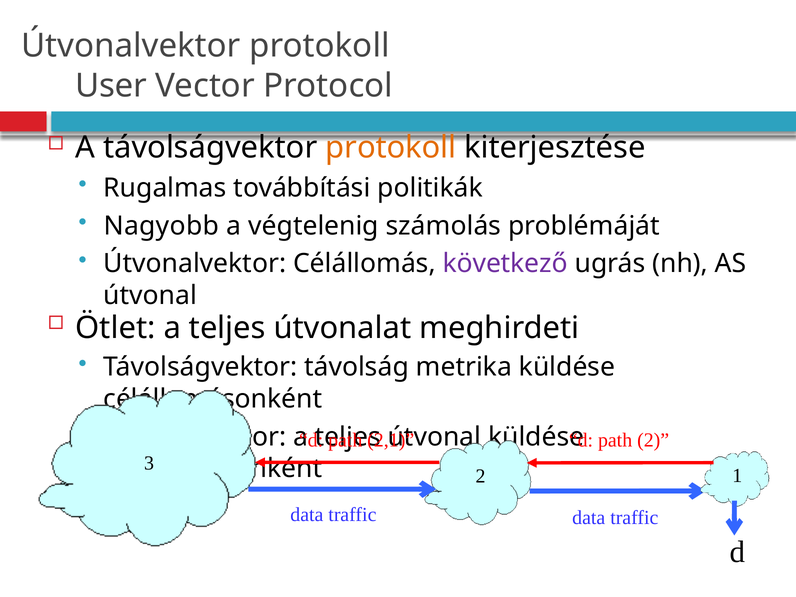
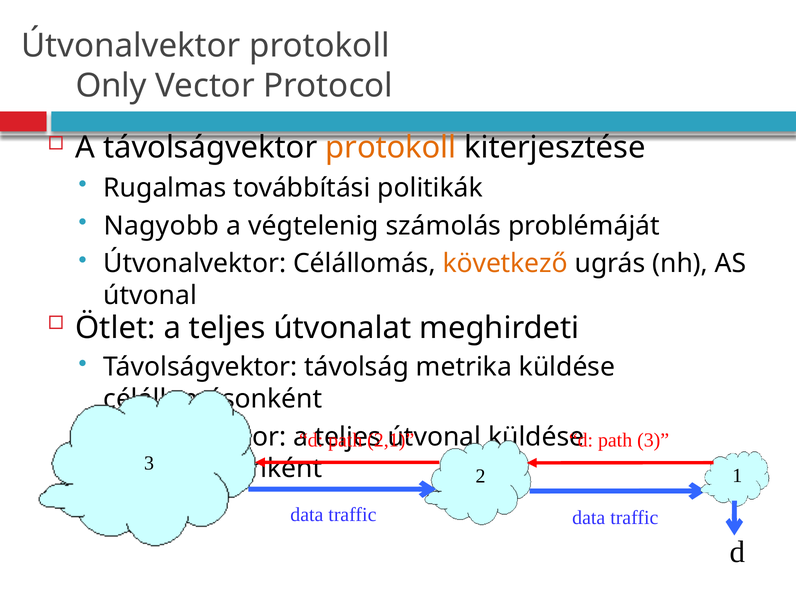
User: User -> Only (111, 86)
következő colour: purple -> orange (505, 264)
path 2: 2 -> 3 (653, 440)
